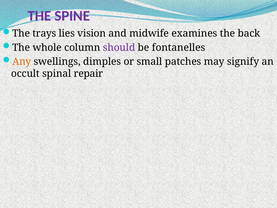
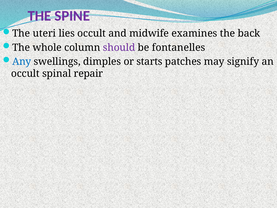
trays: trays -> uteri (44, 33)
lies vision: vision -> occult (92, 33)
Any colour: orange -> blue (22, 61)
small: small -> starts (150, 61)
